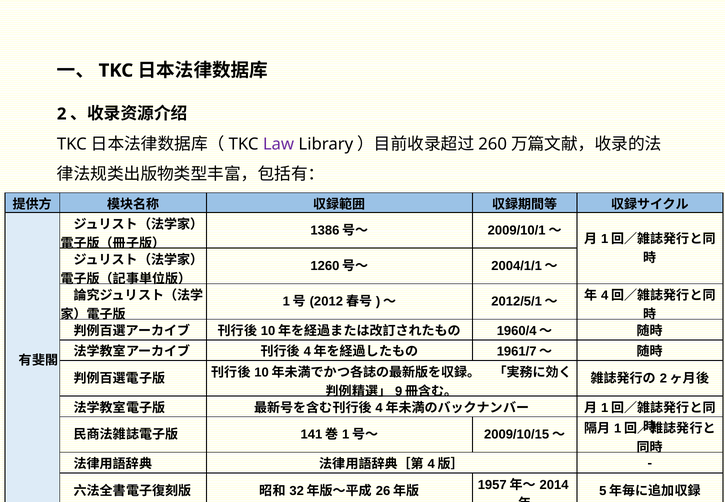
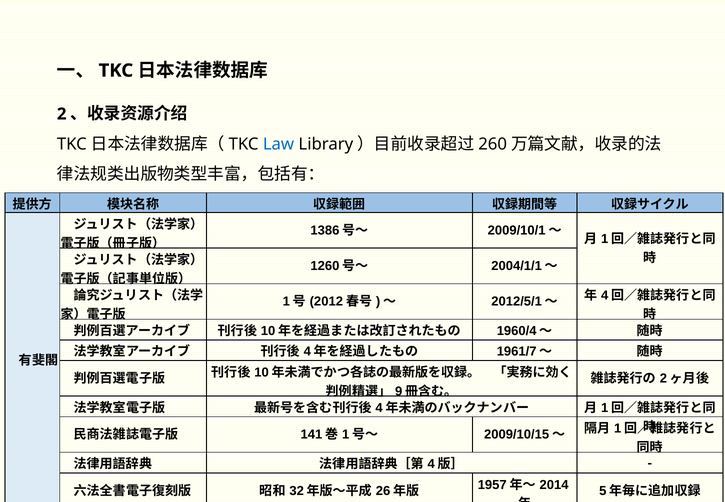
Law colour: purple -> blue (279, 144)
